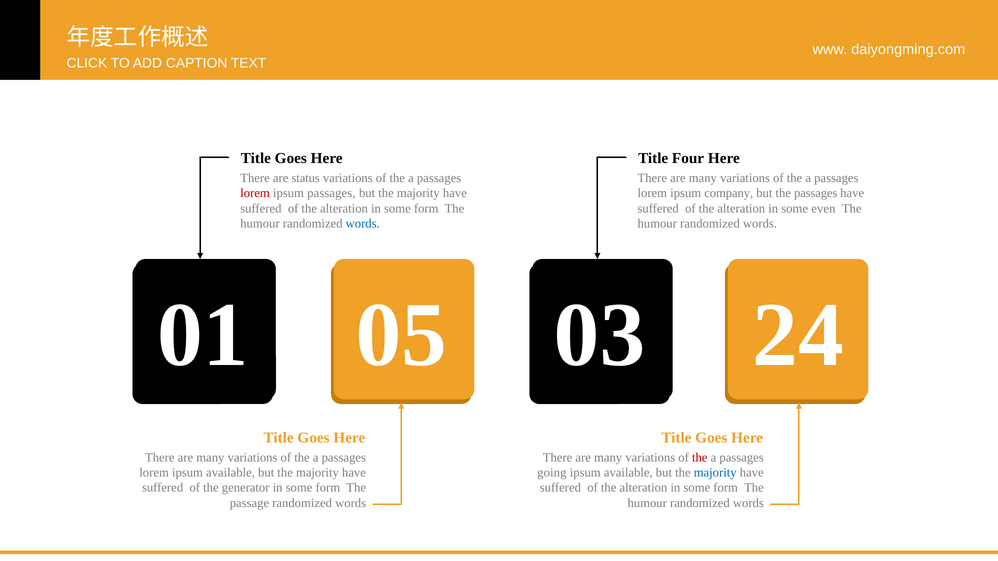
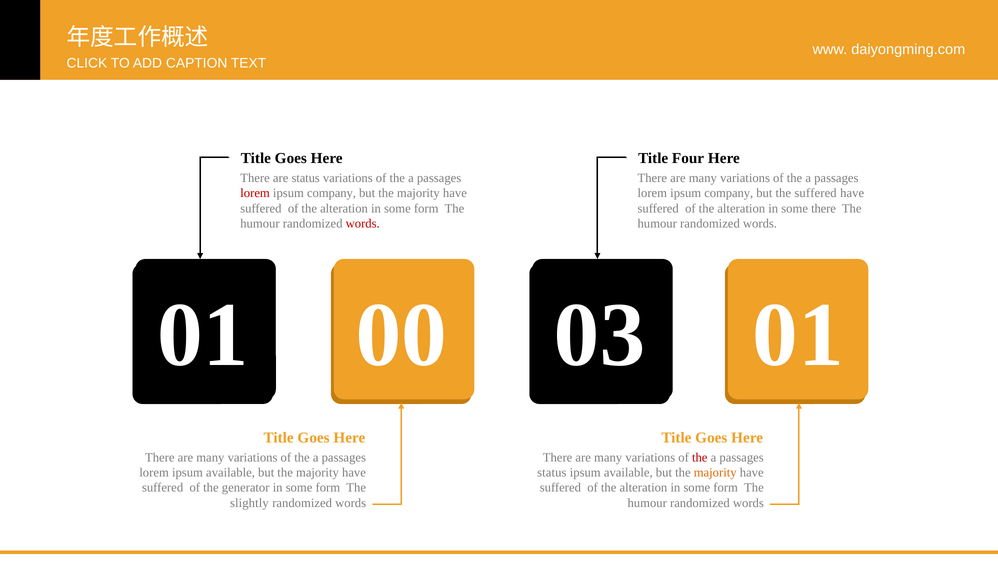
passages: passages -> company (331, 193)
the passages: passages -> suffered (816, 193)
some even: even -> there (824, 209)
words colour: blue -> red (363, 224)
05: 05 -> 00 (401, 335)
03 24: 24 -> 01 (798, 335)
going: going -> status (552, 473)
majority colour: blue -> orange (715, 473)
passage: passage -> slightly (249, 503)
